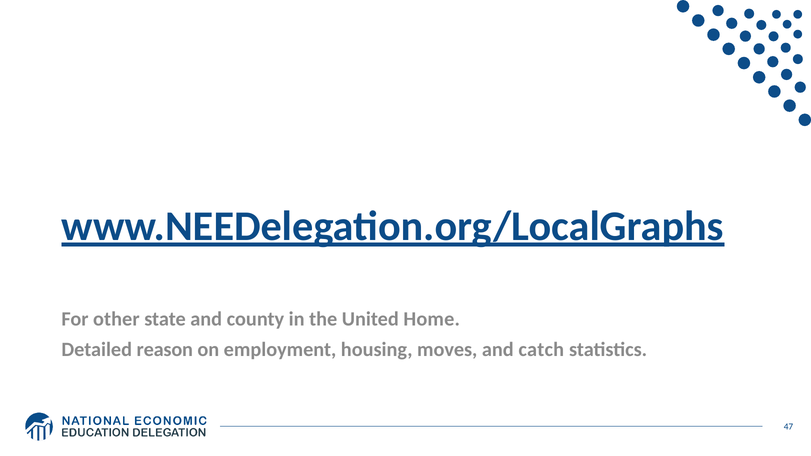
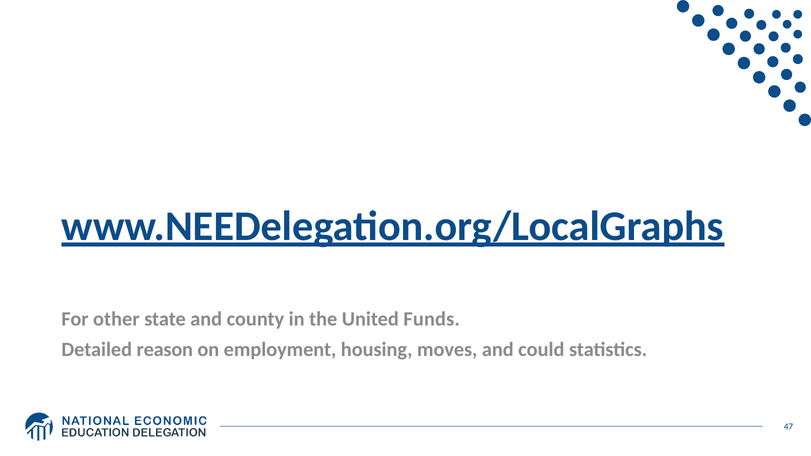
Home: Home -> Funds (432, 319)
catch: catch -> could (541, 350)
